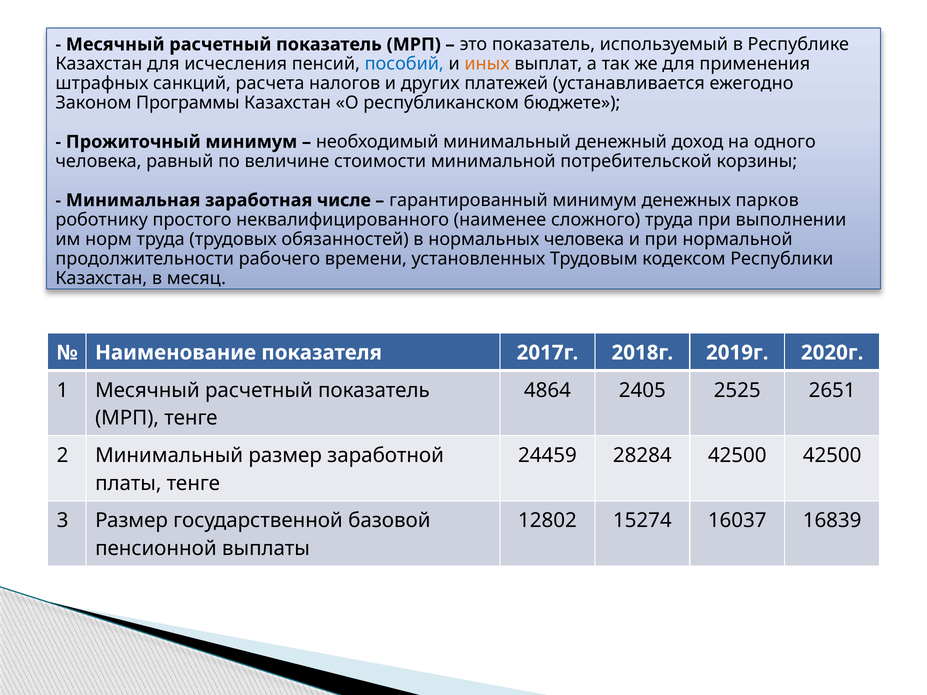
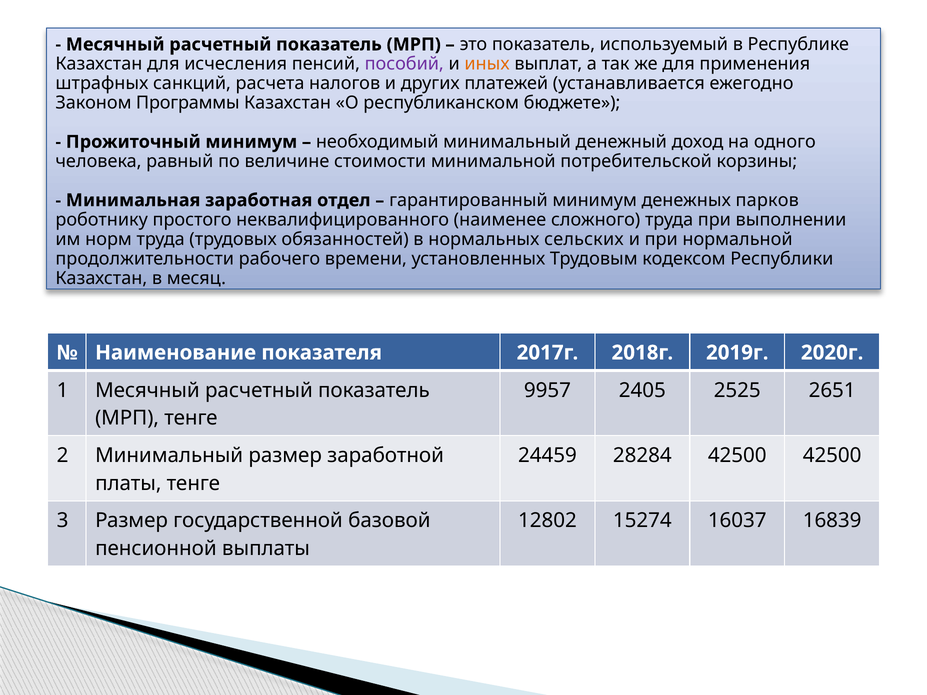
пособий colour: blue -> purple (404, 64)
числе: числе -> отдел (344, 200)
нормальных человека: человека -> сельских (584, 239)
4864: 4864 -> 9957 (547, 390)
